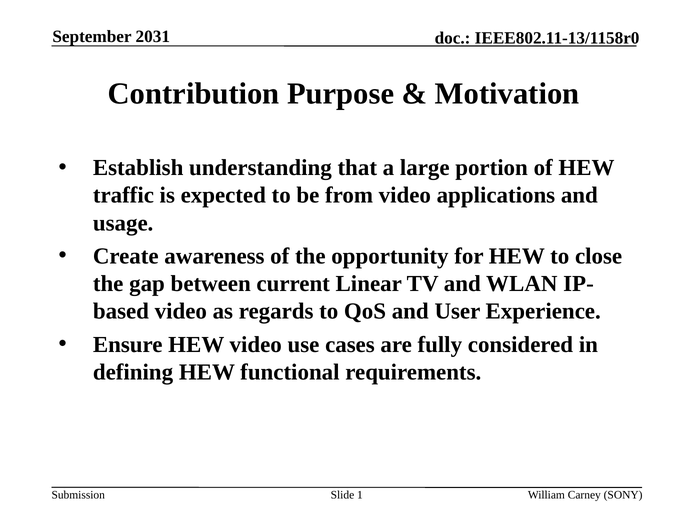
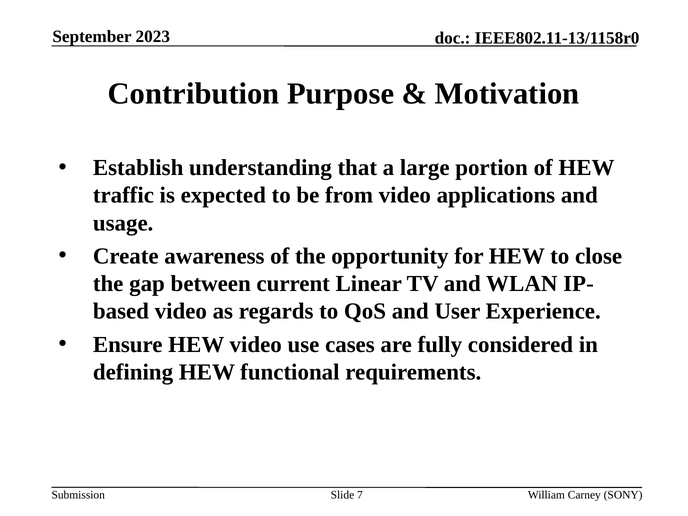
2031: 2031 -> 2023 (153, 37)
1: 1 -> 7 (360, 495)
